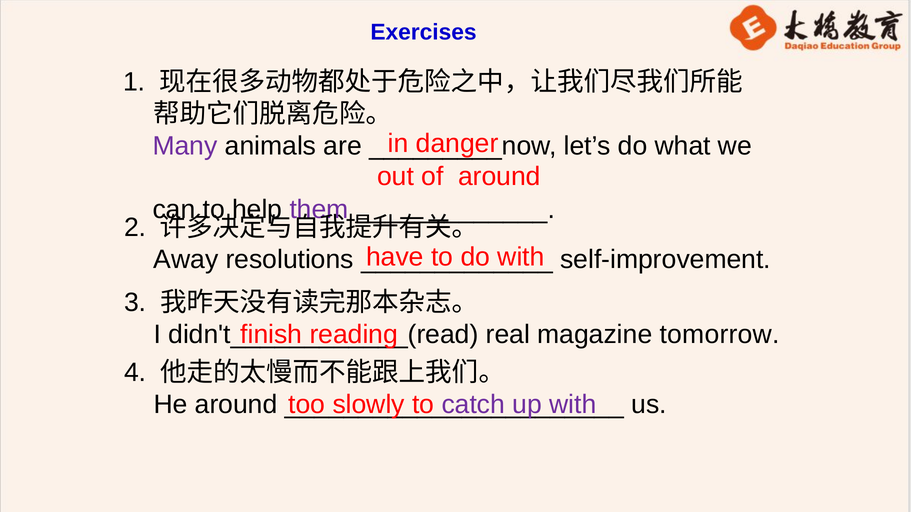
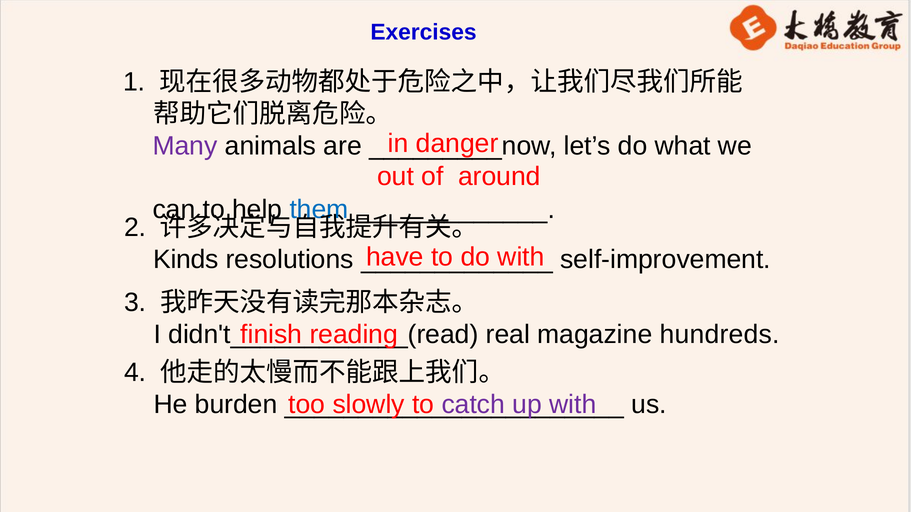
them colour: purple -> blue (319, 210)
Away: Away -> Kinds (186, 259)
tomorrow: tomorrow -> hundreds (720, 335)
He around: around -> burden (236, 405)
